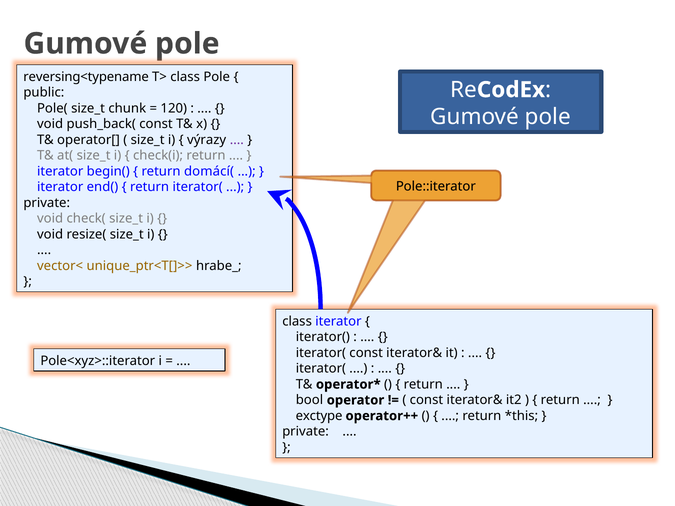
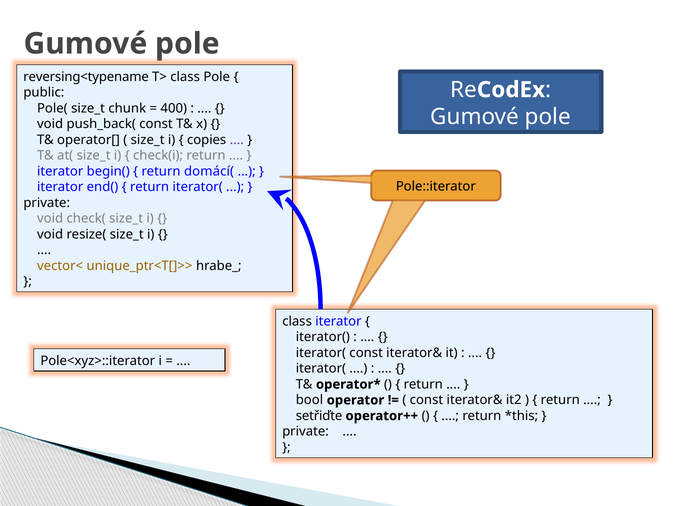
120: 120 -> 400 (174, 108)
výrazy: výrazy -> copies (207, 140)
exctype: exctype -> setřiďte (319, 416)
